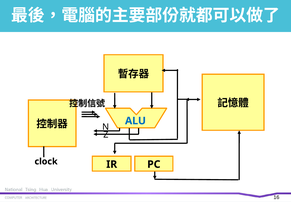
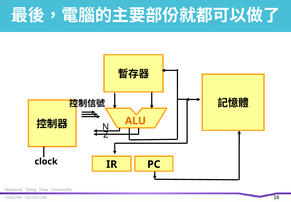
ALU colour: blue -> orange (135, 121)
